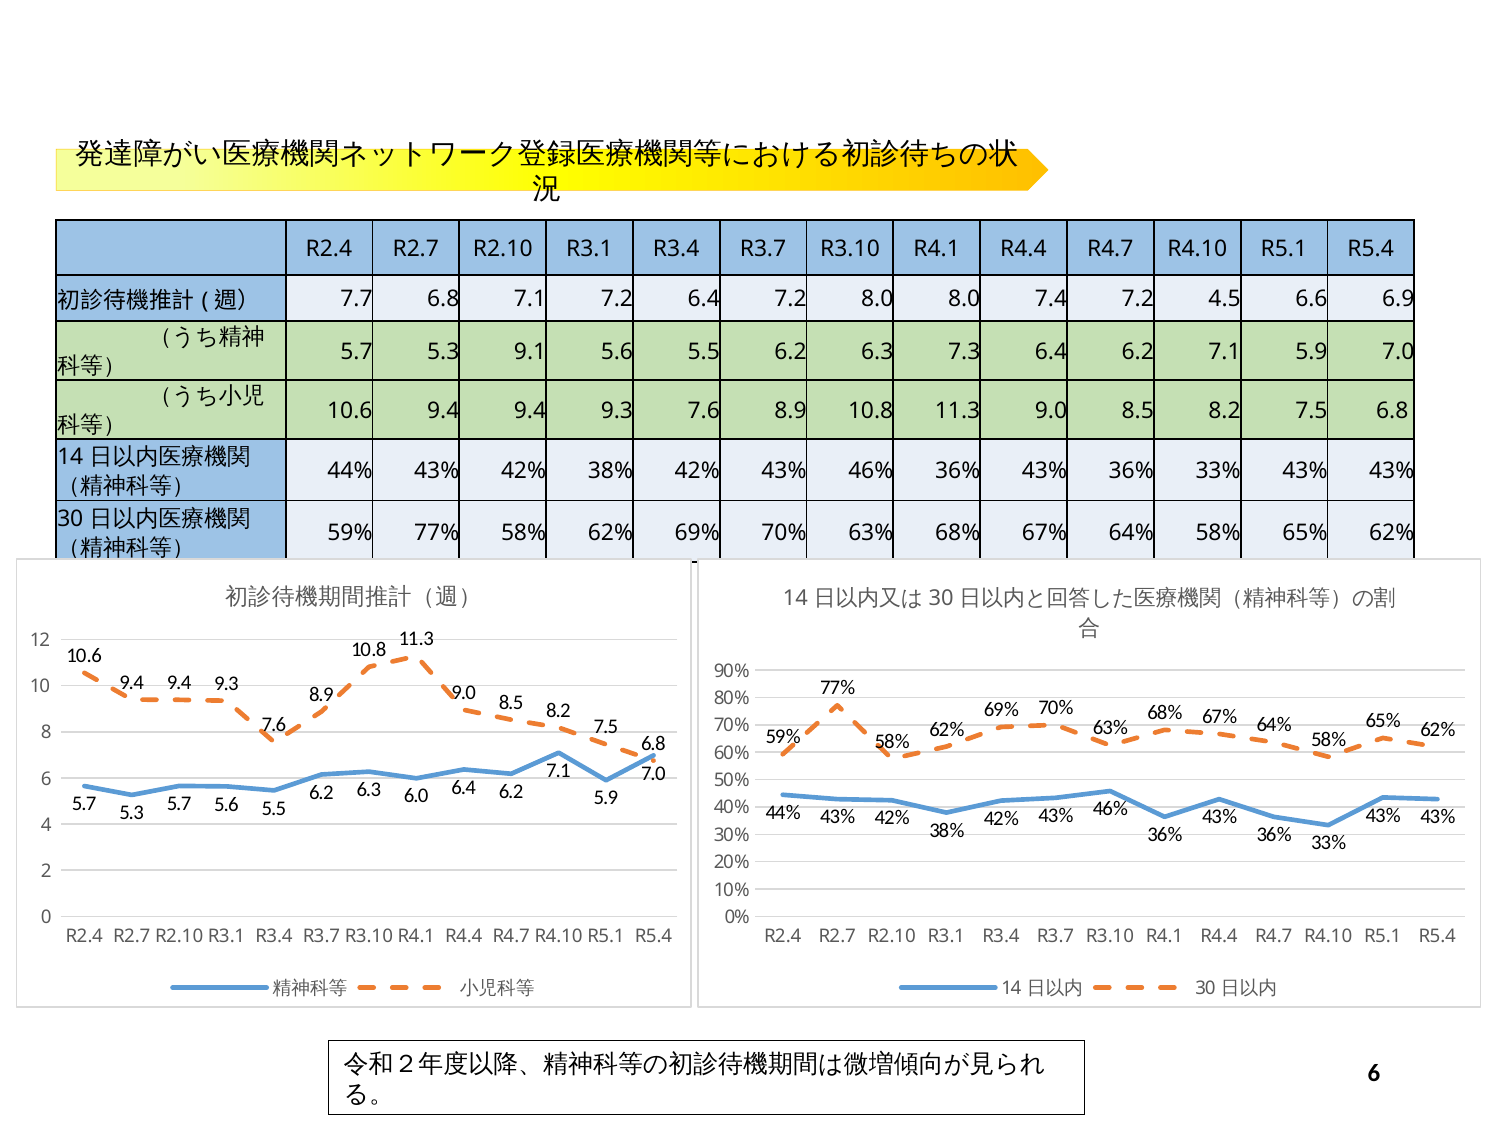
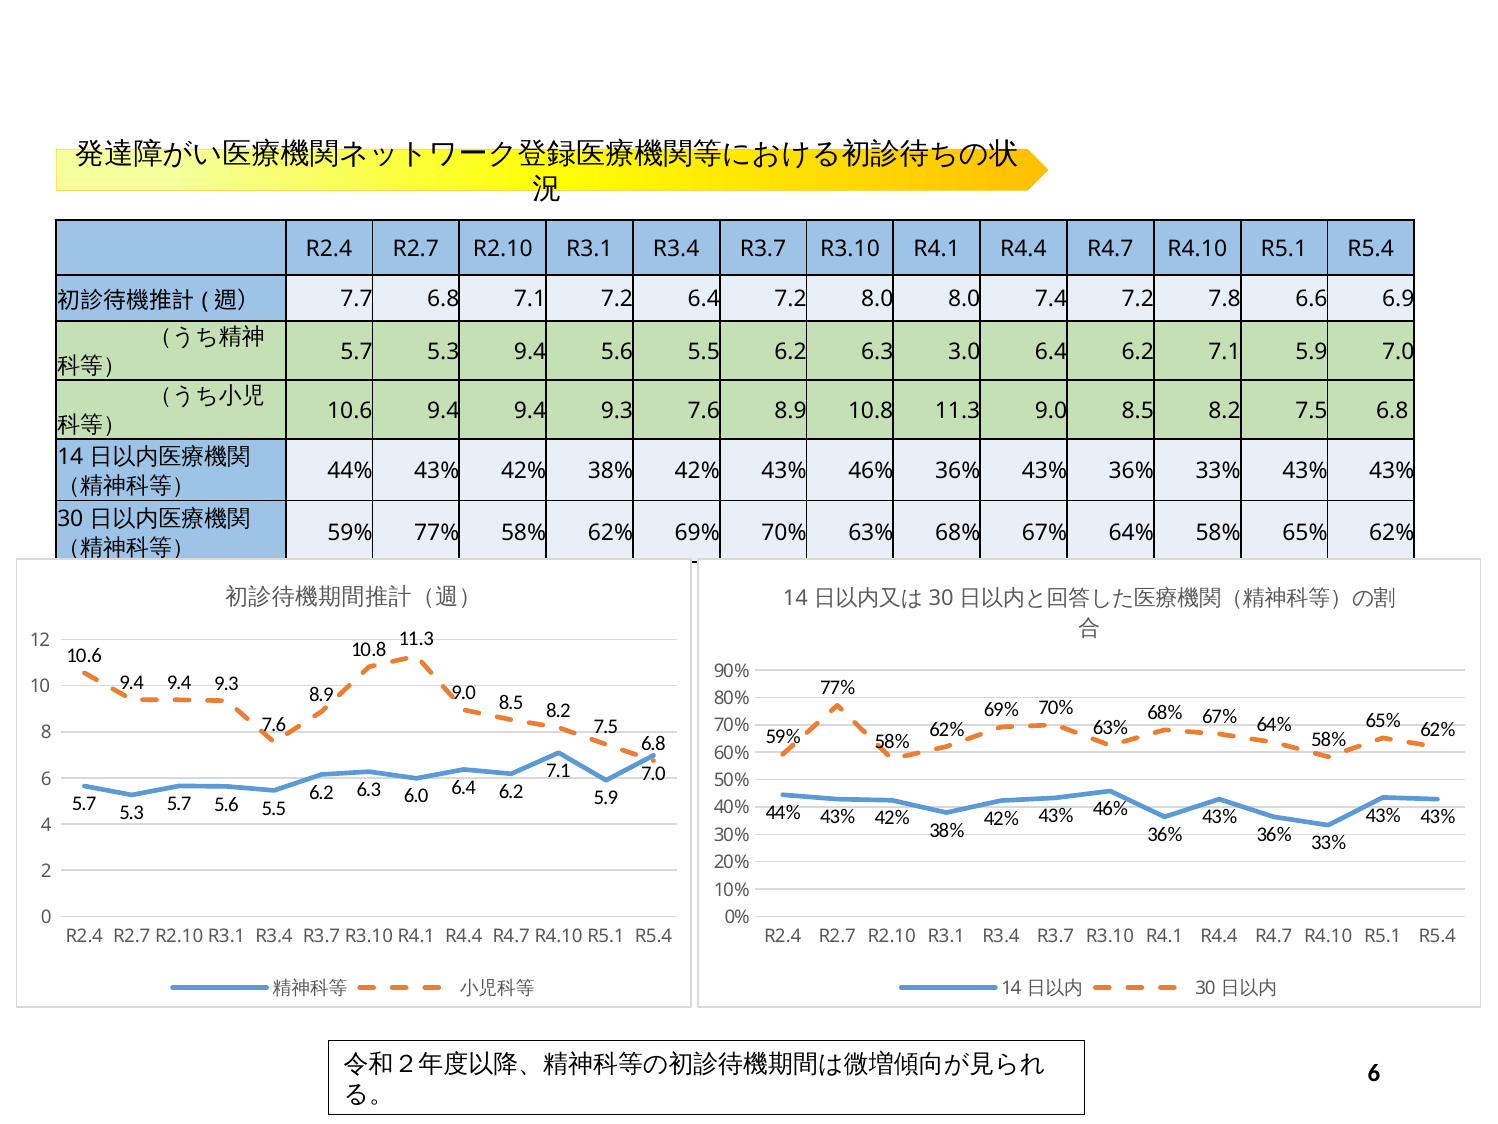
4.5: 4.5 -> 7.8 (1225, 299)
5.3 9.1: 9.1 -> 9.4 (530, 352)
7.3: 7.3 -> 3.0 (964, 352)
